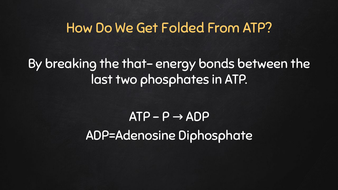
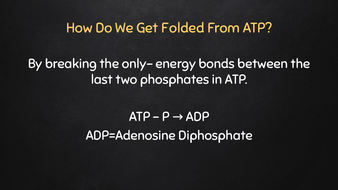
that-: that- -> only- (137, 64)
